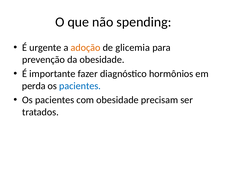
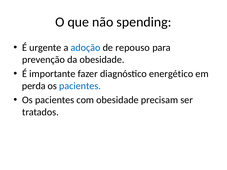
adoção colour: orange -> blue (86, 48)
glicemia: glicemia -> repouso (133, 48)
hormônios: hormônios -> energético (171, 74)
